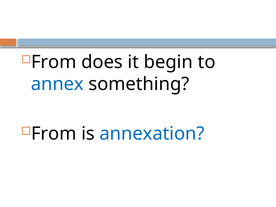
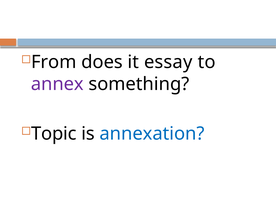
begin: begin -> essay (168, 62)
annex colour: blue -> purple (57, 84)
From: From -> Topic (54, 134)
